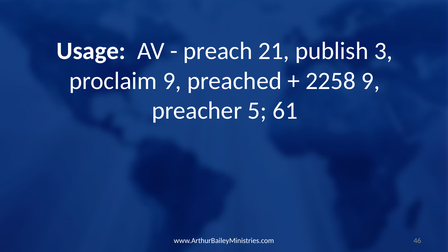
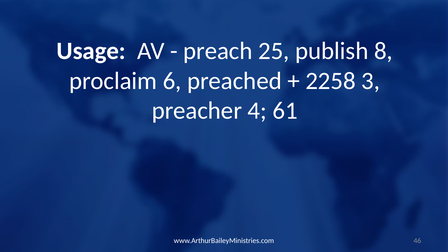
21: 21 -> 25 (274, 51)
3: 3 -> 8 (383, 51)
proclaim 9: 9 -> 6 (172, 81)
2258 9: 9 -> 3 (371, 81)
5: 5 -> 4 (257, 111)
